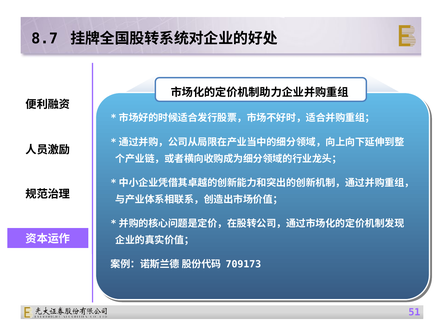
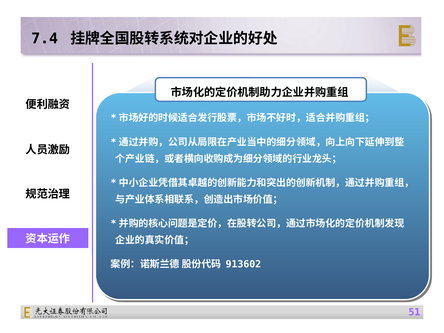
8.7: 8.7 -> 7.4 (45, 39)
709173: 709173 -> 913602 (243, 264)
